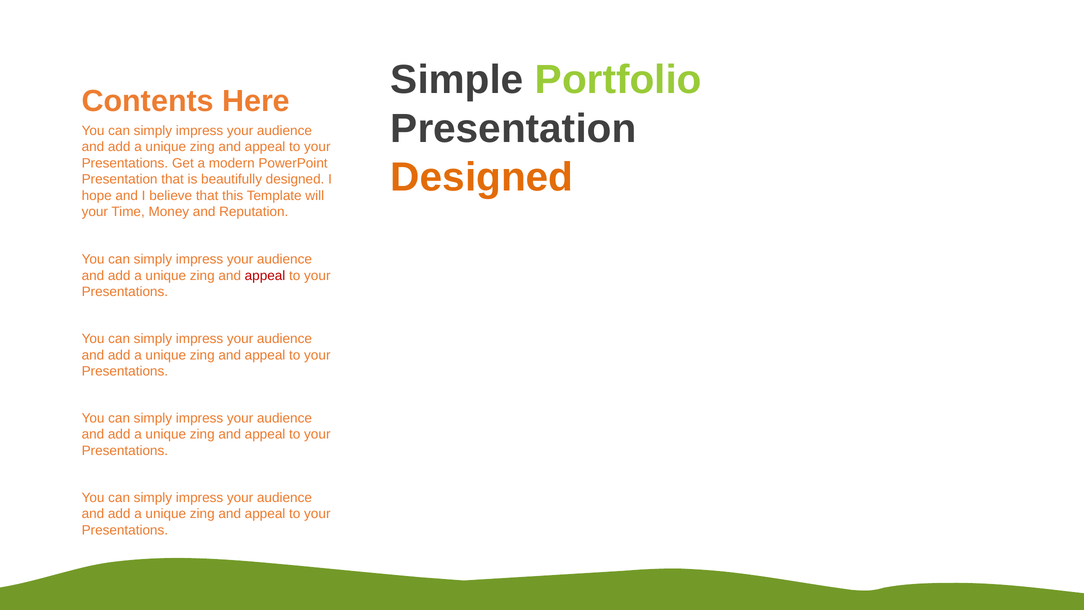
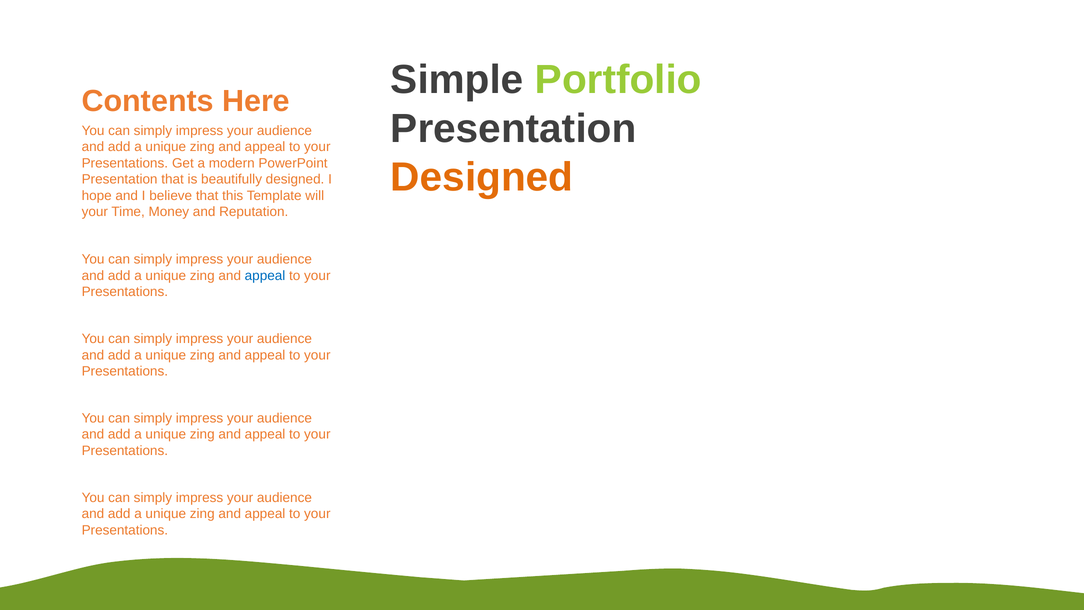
appeal colour: red -> blue (265, 276)
